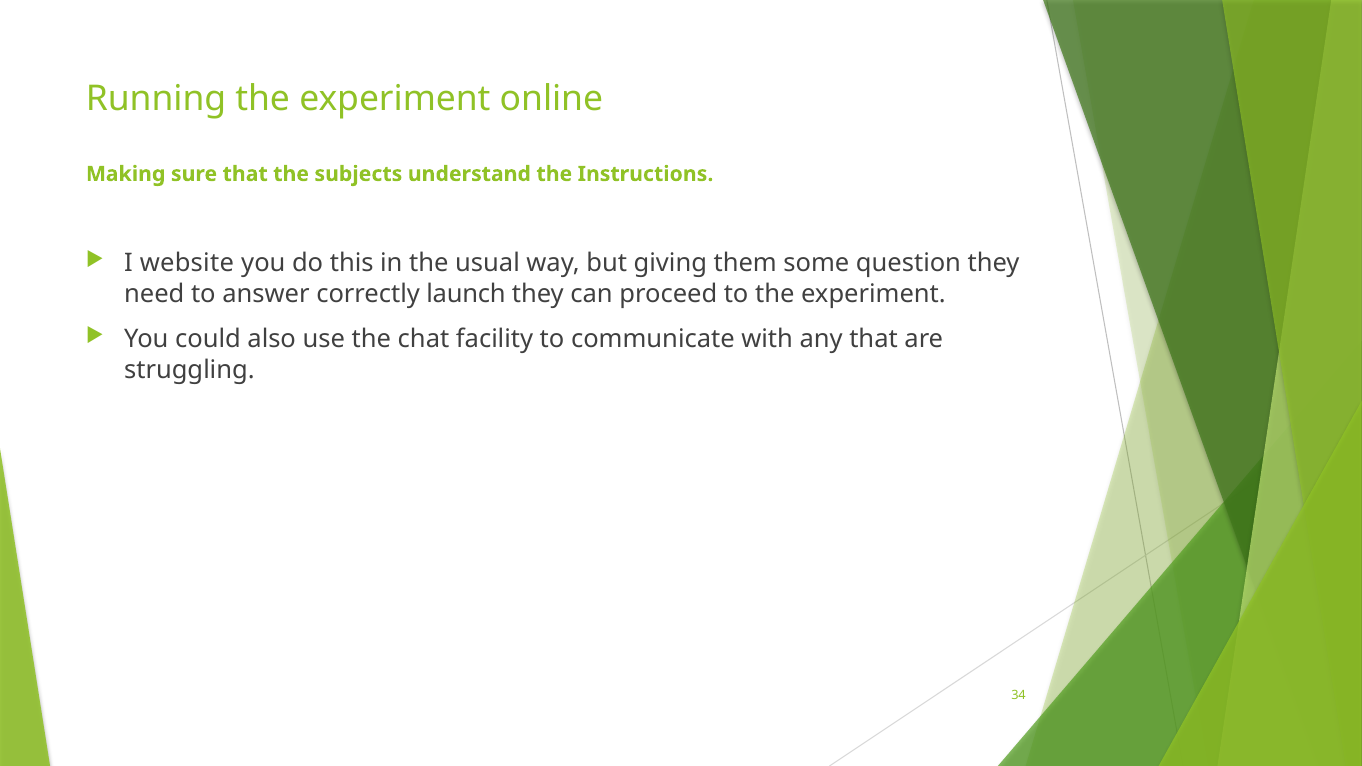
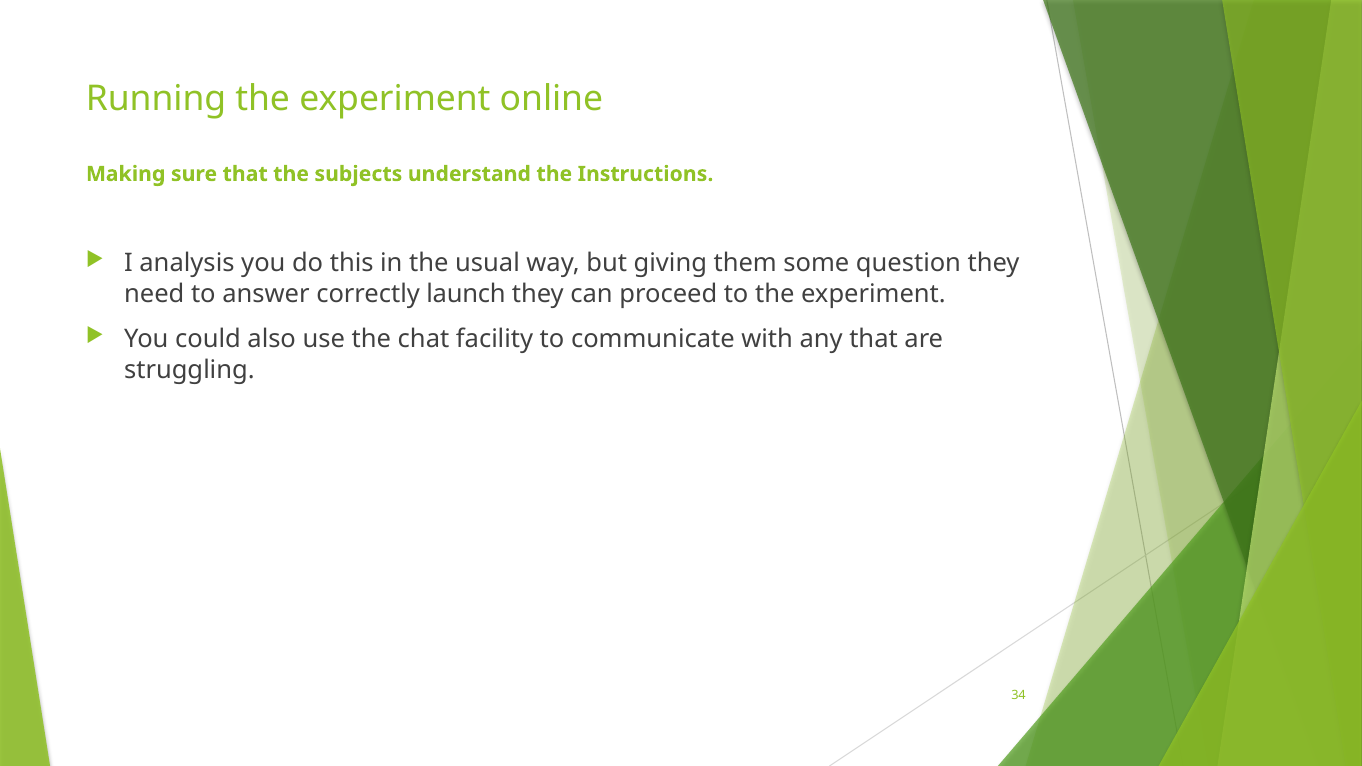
website: website -> analysis (187, 264)
